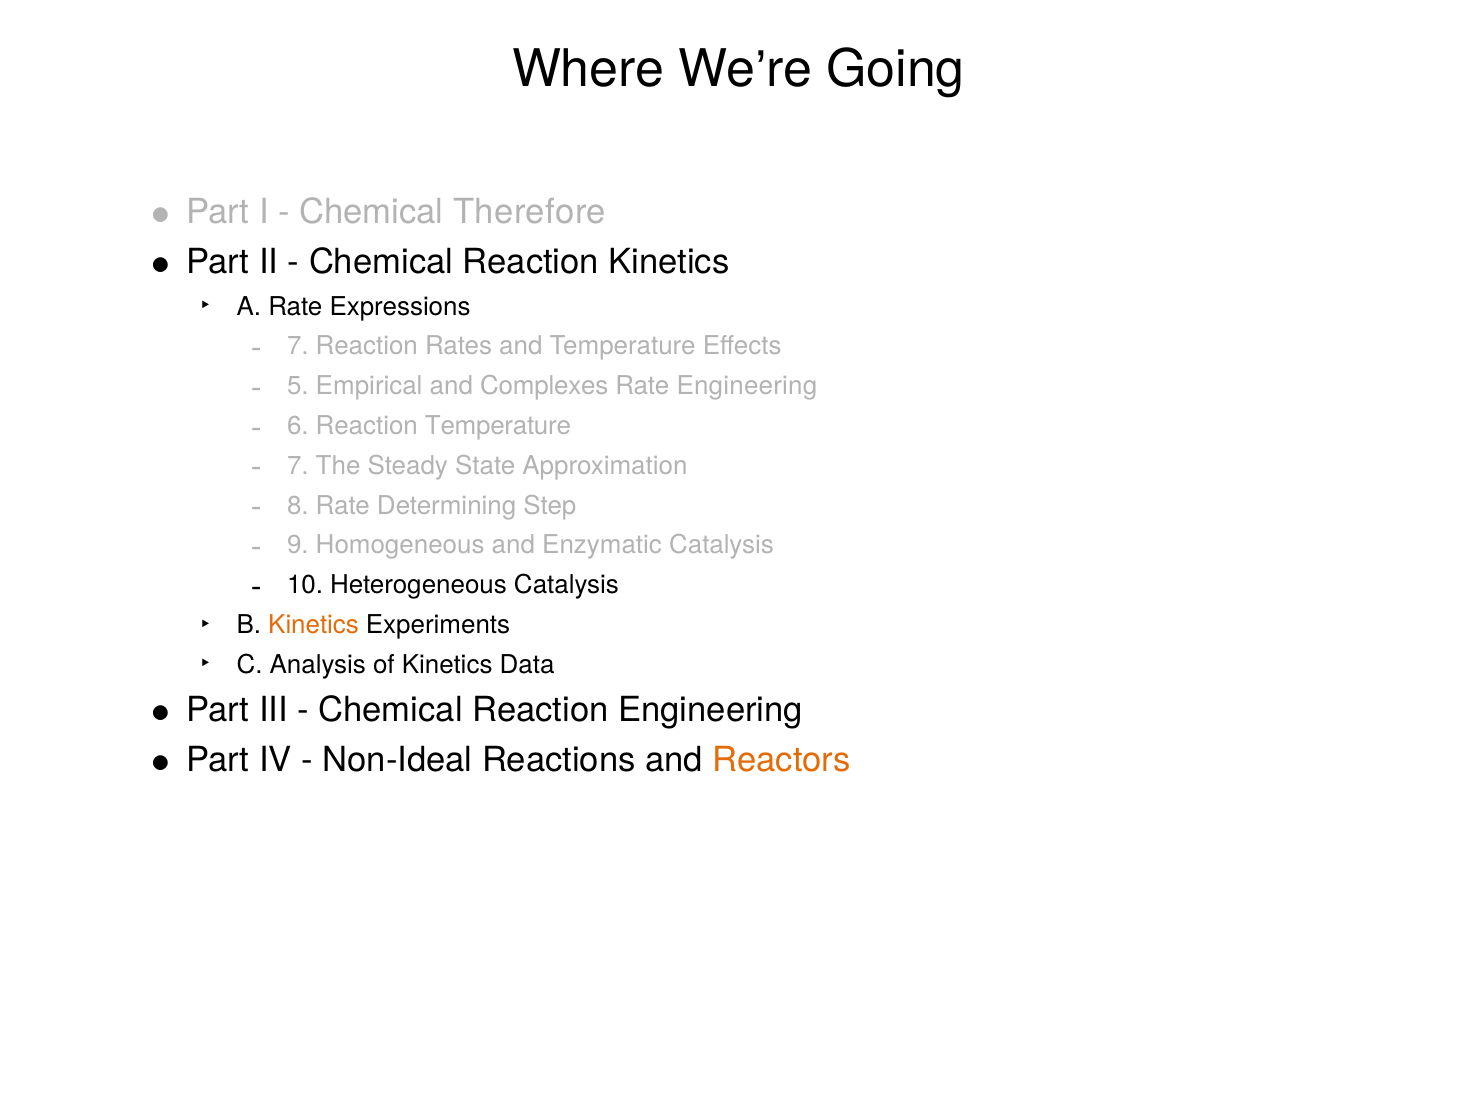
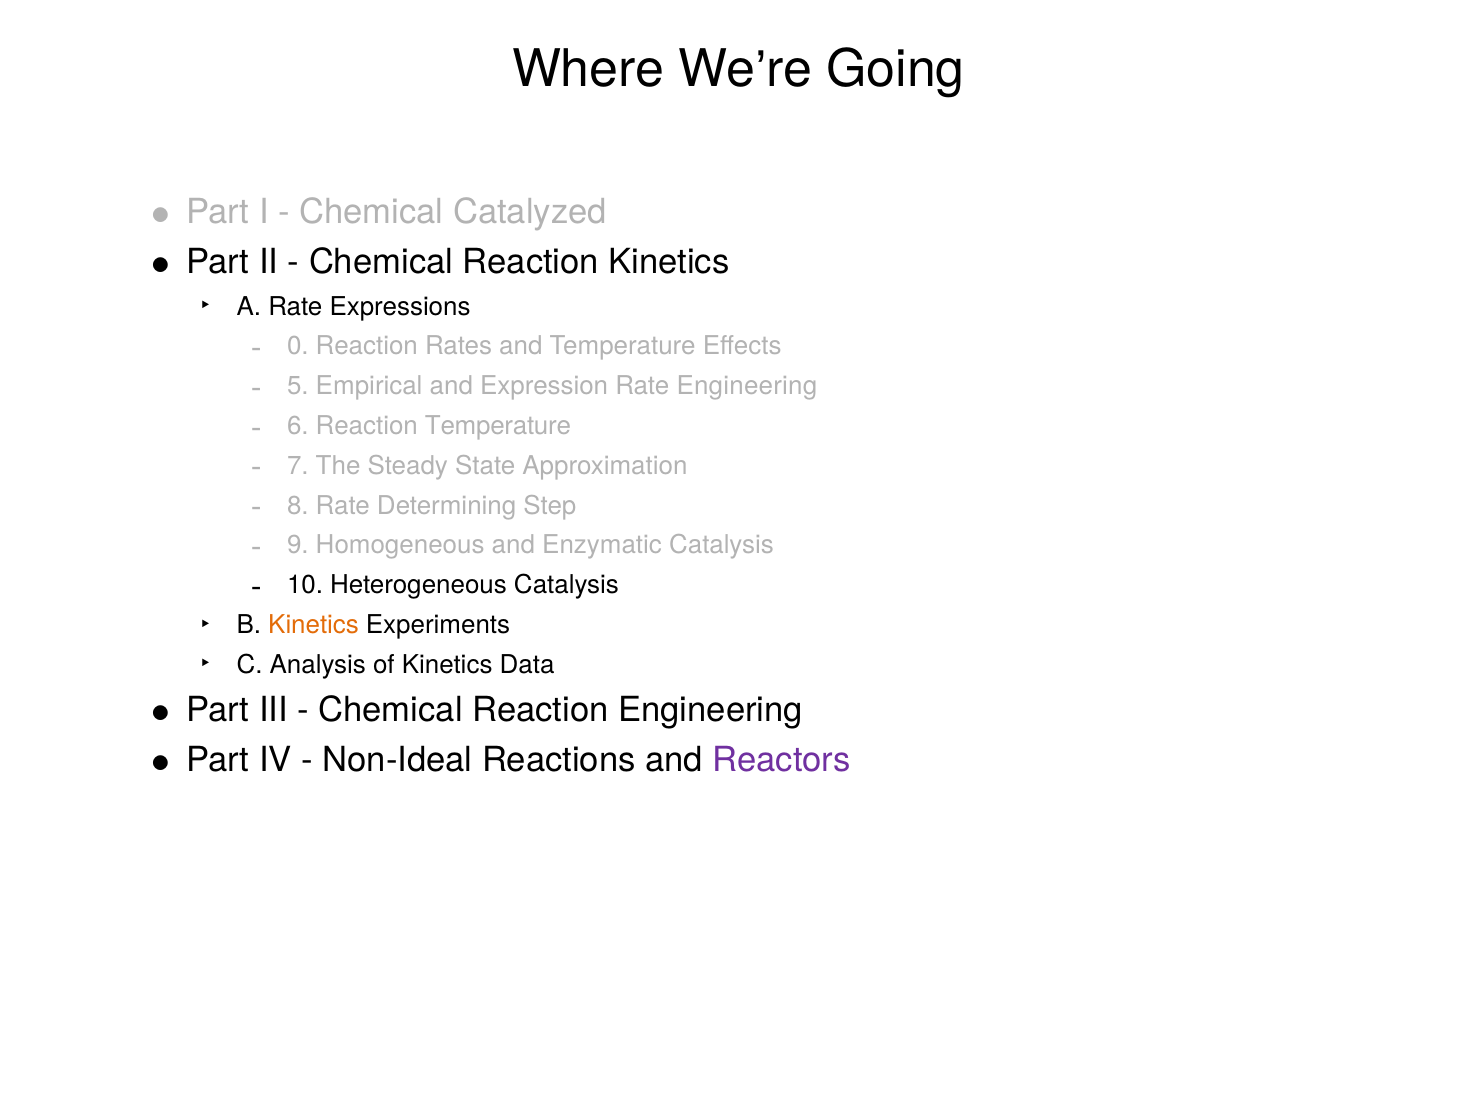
Therefore: Therefore -> Catalyzed (530, 212)
7: 7 -> 0 (298, 347)
Complexes: Complexes -> Expression (544, 386)
Reactors colour: orange -> purple (782, 761)
